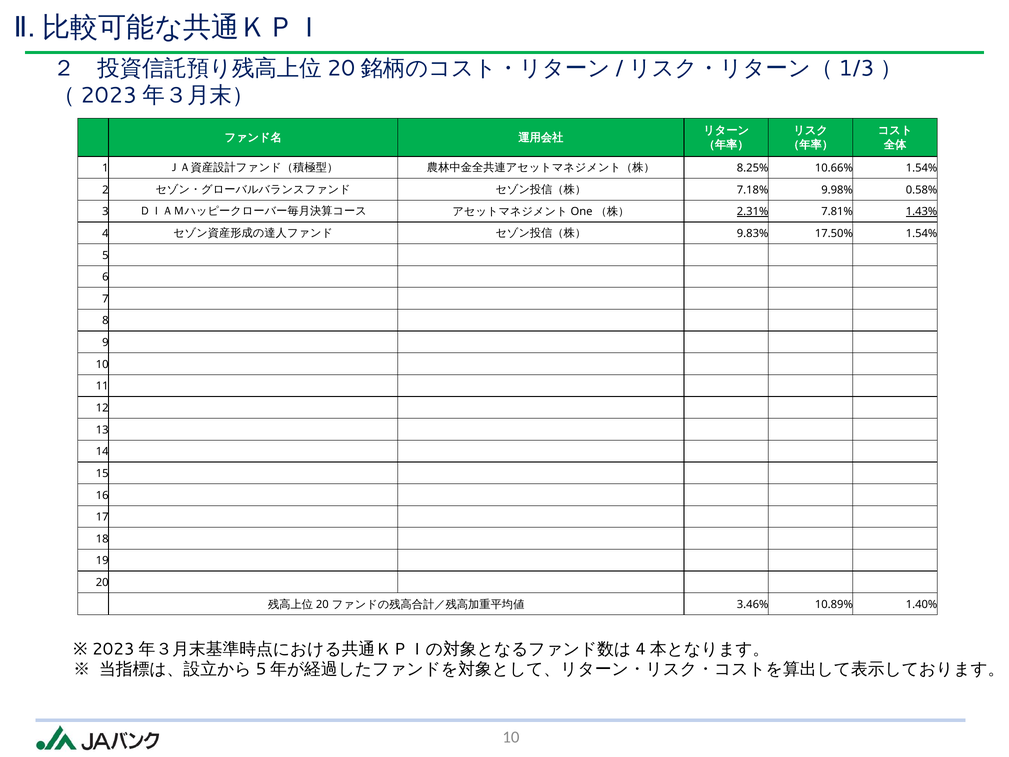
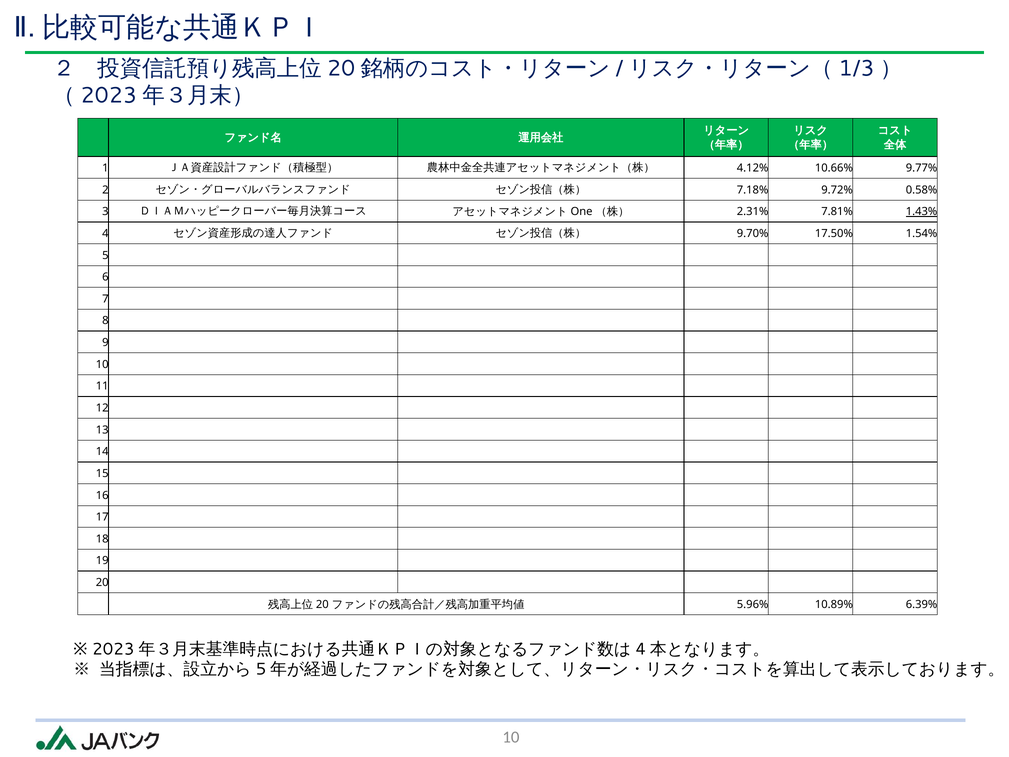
8.25%: 8.25% -> 4.12% (753, 168)
10.66% 1.54%: 1.54% -> 9.77% (921, 168)
9.98%: 9.98% -> 9.72% (837, 190)
2.31% underline: present -> none (753, 212)
9.83%: 9.83% -> 9.70% (753, 233)
3.46%: 3.46% -> 5.96% (753, 604)
1.40%: 1.40% -> 6.39% (921, 604)
